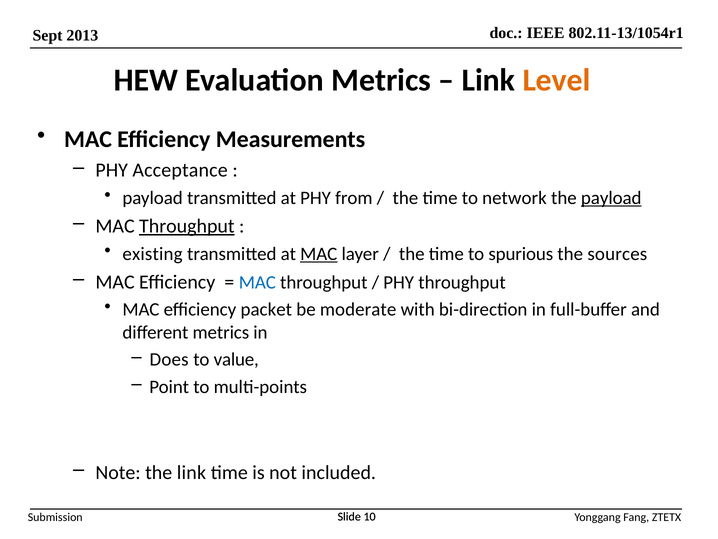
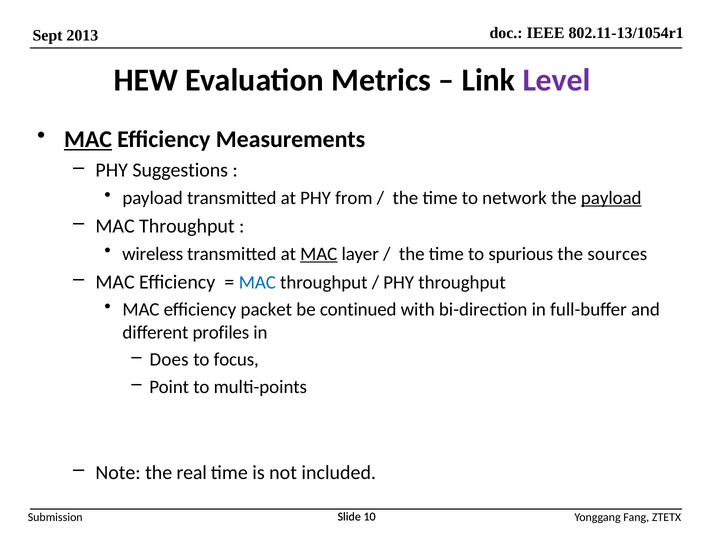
Level colour: orange -> purple (557, 80)
MAC underline: none -> present (88, 139)
Acceptance: Acceptance -> Suggestions (180, 170)
Throughput underline: present -> none (187, 226)
existing: existing -> wireless (153, 254)
moderate: moderate -> continued (358, 309)
different metrics: metrics -> profiles (221, 332)
value: value -> focus (236, 359)
the link: link -> real (192, 472)
